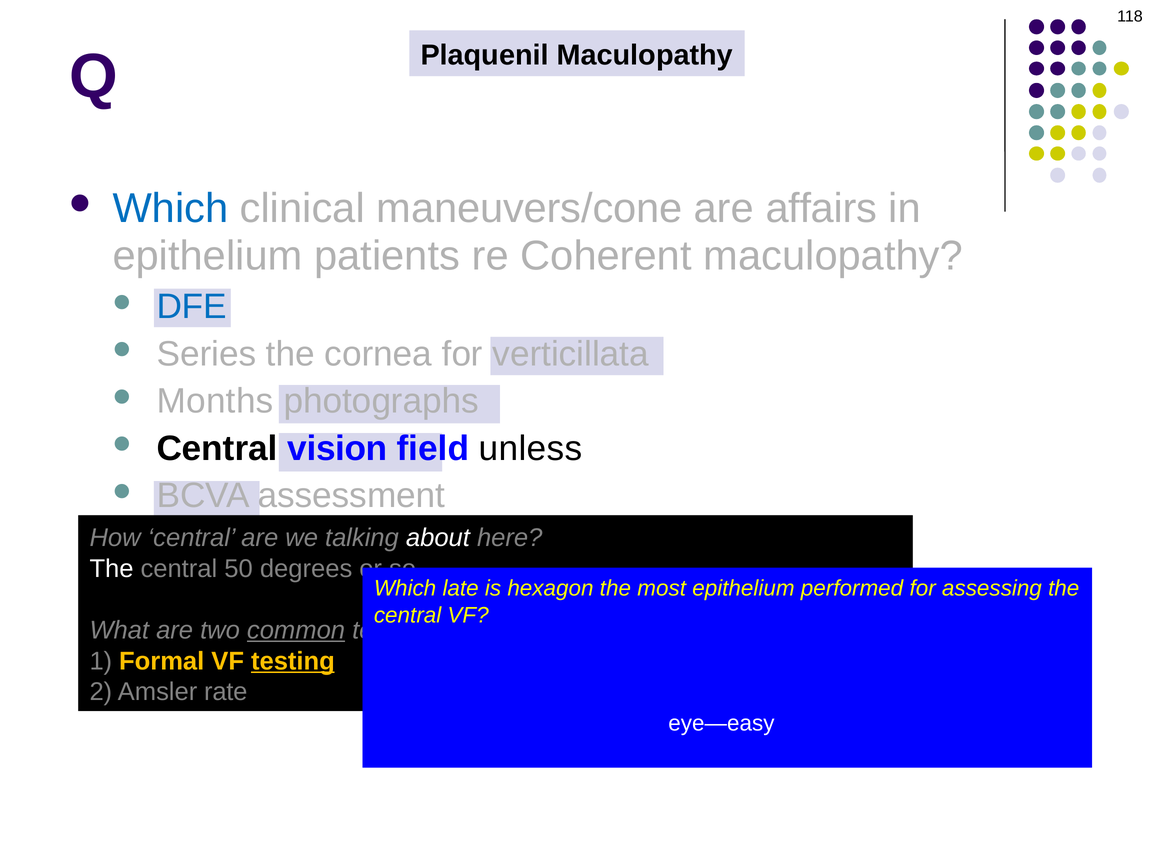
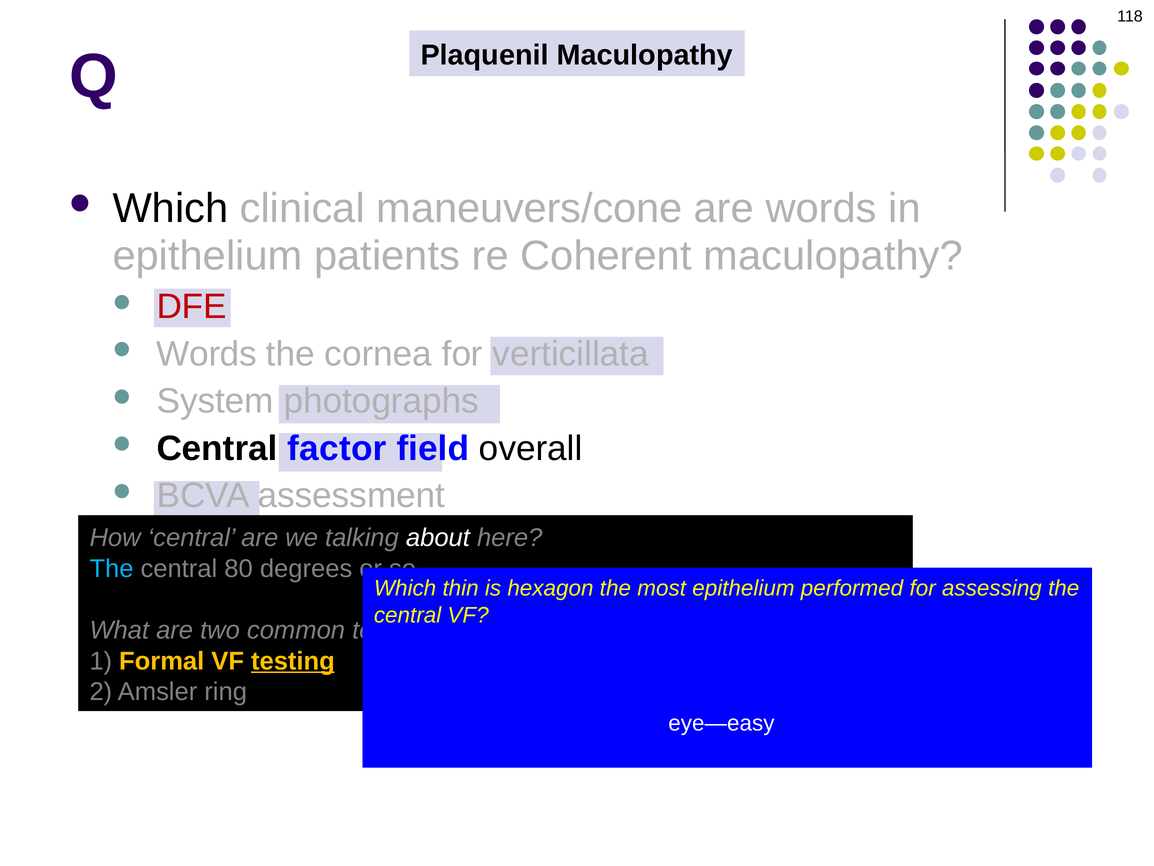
Which colour: blue -> black (170, 208)
are affairs: affairs -> words (821, 208)
DFE colour: blue -> red (192, 307)
Series: Series -> Words (207, 354)
Months: Months -> System (215, 401)
vision: vision -> factor (337, 448)
unless: unless -> overall (531, 448)
The colour: white -> light blue (112, 568)
50: 50 -> 80 (239, 568)
Which late: late -> thin (461, 588)
common underline: present -> none (296, 630)
rate: rate -> ring (226, 691)
